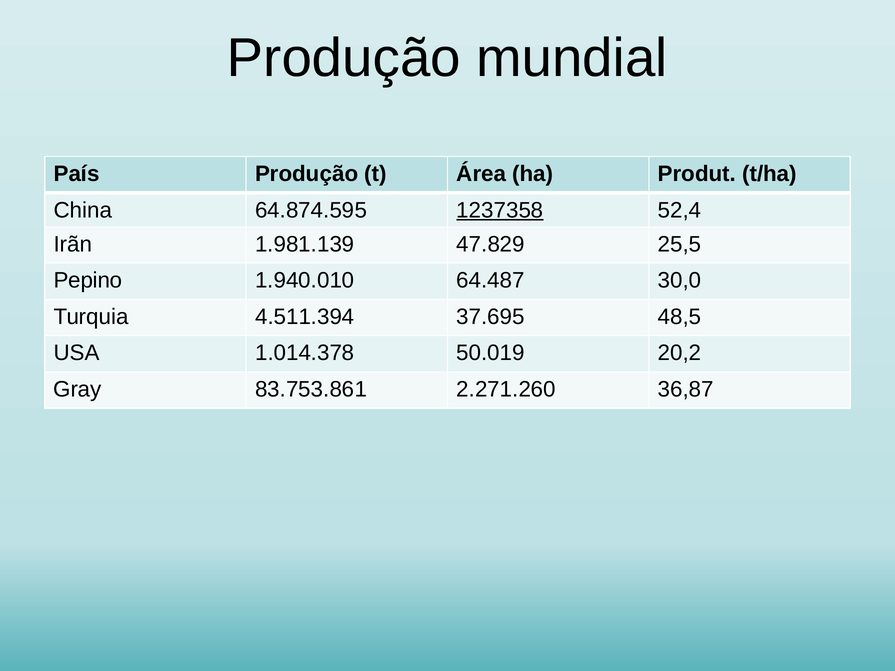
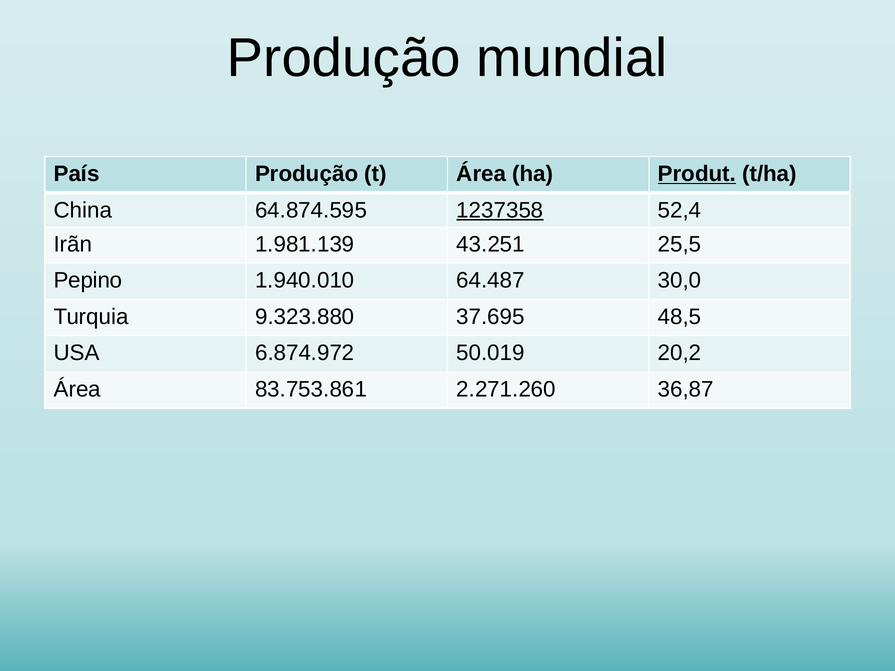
Produt underline: none -> present (697, 174)
47.829: 47.829 -> 43.251 (491, 244)
4.511.394: 4.511.394 -> 9.323.880 (305, 317)
1.014.378: 1.014.378 -> 6.874.972 (305, 353)
Gray: Gray -> Área (77, 390)
